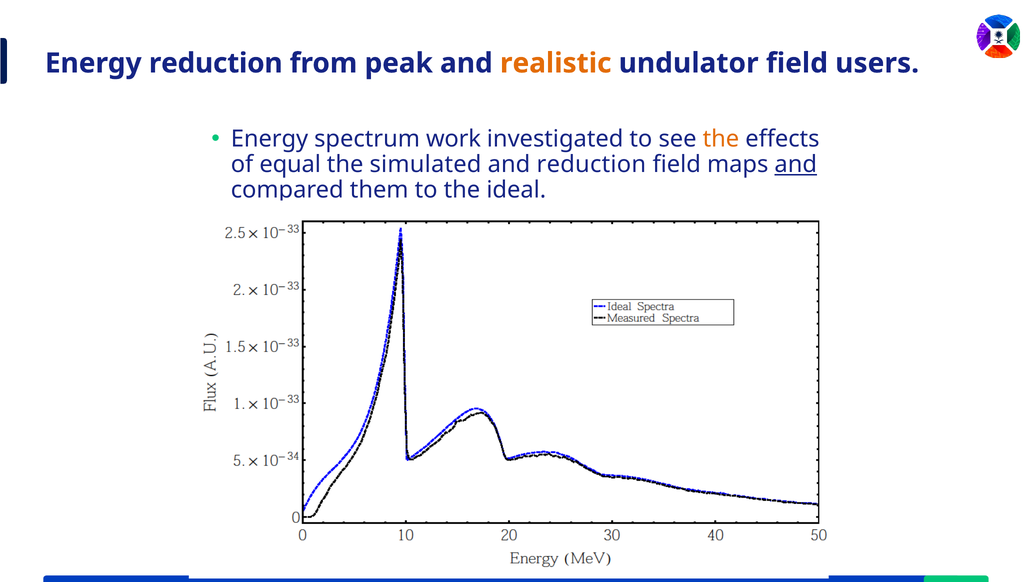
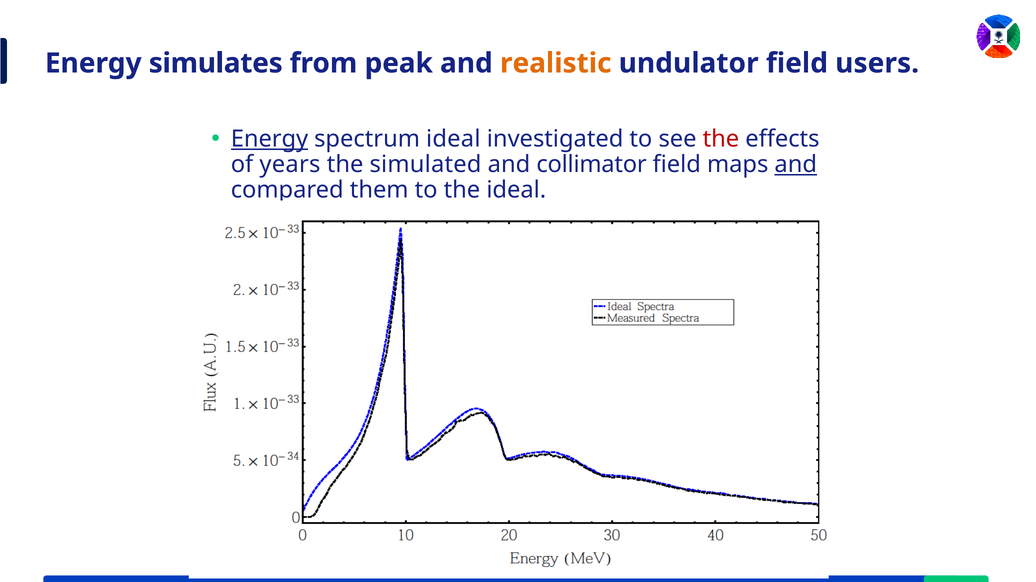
Energy reduction: reduction -> simulates (216, 63)
Energy underline: none -> present (269, 139)
spectrum work: work -> ideal (453, 139)
the colour: orange -> red (721, 139)
equal: equal -> years (290, 165)
and reduction: reduction -> collimator (592, 165)
